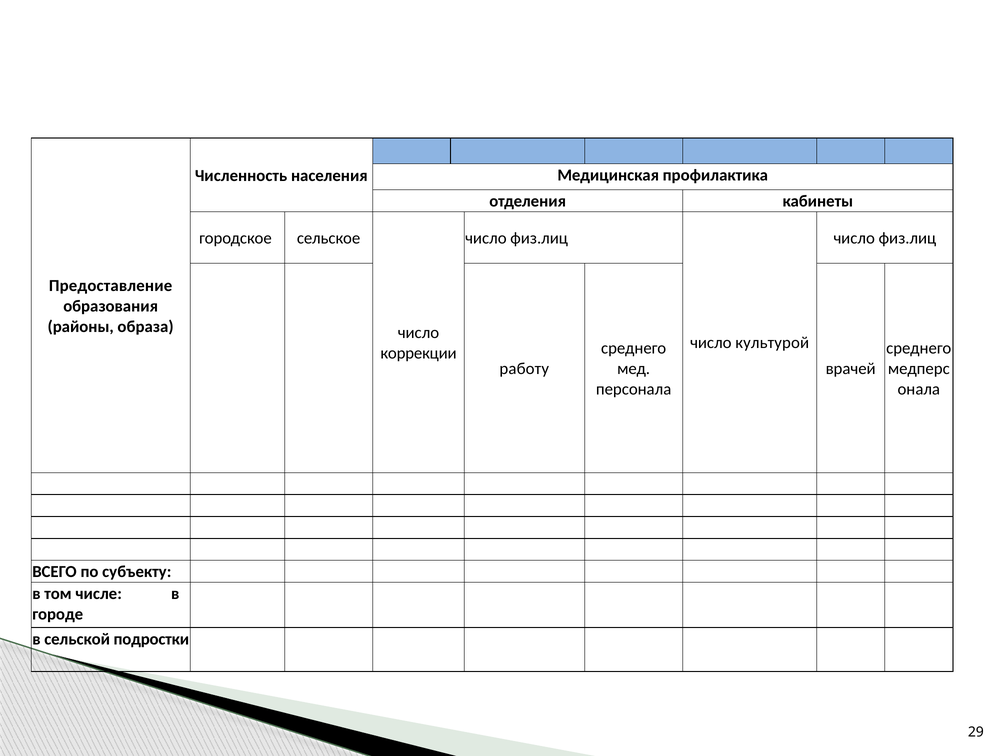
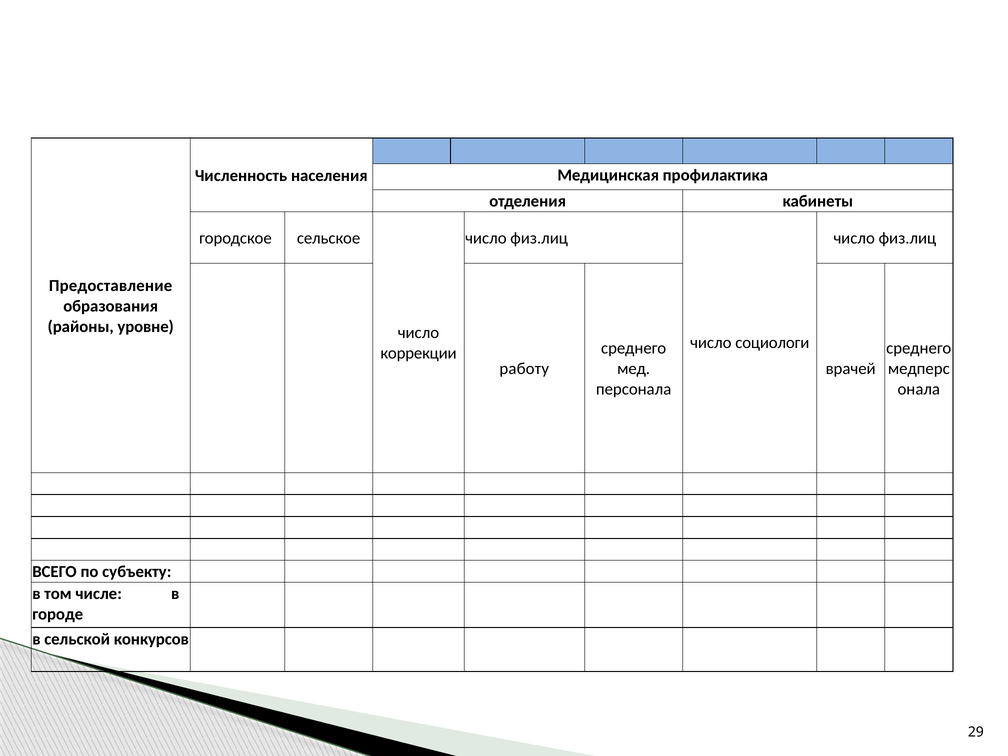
образа: образа -> уровне (146, 326)
культурой: культурой -> социологи (772, 343)
подростки: подростки -> конкурсов (151, 639)
